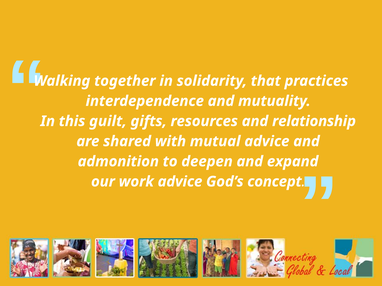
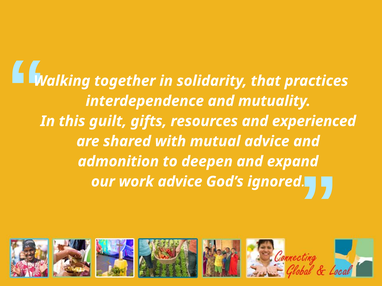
relationship: relationship -> experienced (314, 121)
concept: concept -> ignored (274, 182)
